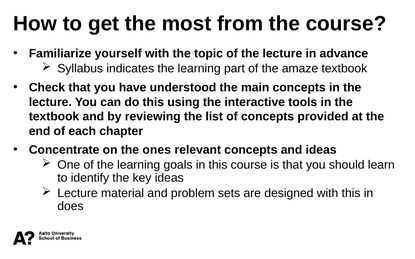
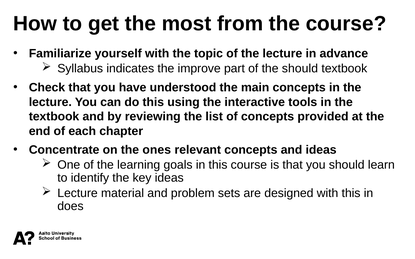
indicates the learning: learning -> improve (199, 69)
the amaze: amaze -> should (300, 69)
